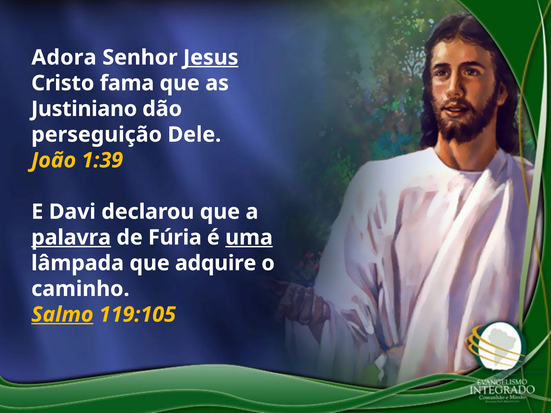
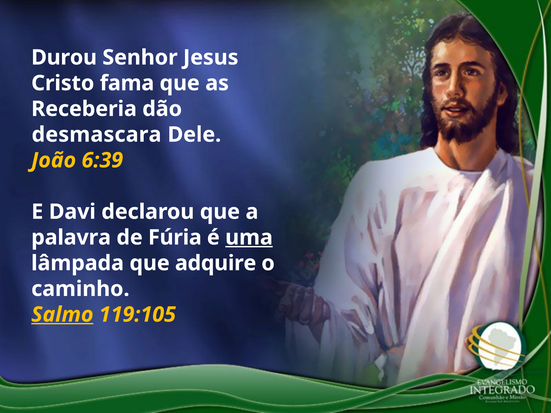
Adora: Adora -> Durou (64, 58)
Jesus underline: present -> none (211, 58)
Justiniano: Justiniano -> Receberia (84, 109)
perseguição: perseguição -> desmascara (96, 135)
1:39: 1:39 -> 6:39 (102, 160)
palavra underline: present -> none (71, 238)
